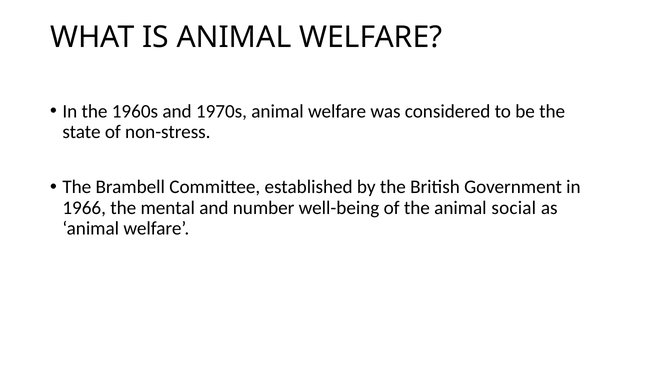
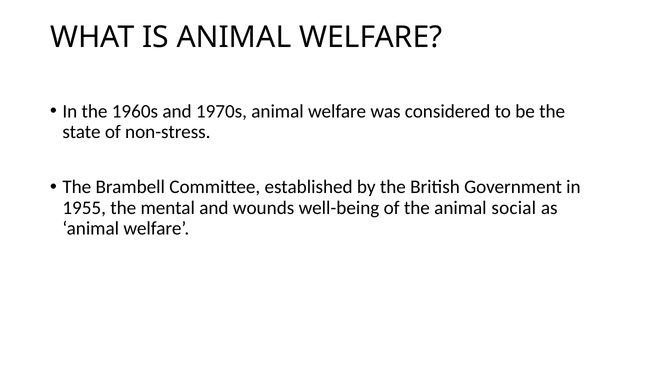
1966: 1966 -> 1955 (84, 208)
number: number -> wounds (264, 208)
